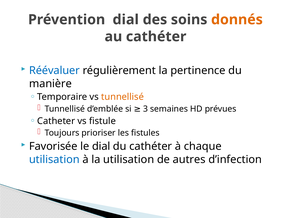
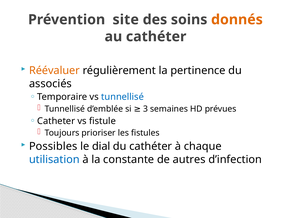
Prévention dial: dial -> site (126, 20)
Réévaluer colour: blue -> orange (54, 71)
manière: manière -> associés (50, 84)
tunnellisé colour: orange -> blue (123, 97)
Favorisée: Favorisée -> Possibles (53, 147)
la utilisation: utilisation -> constante (129, 160)
